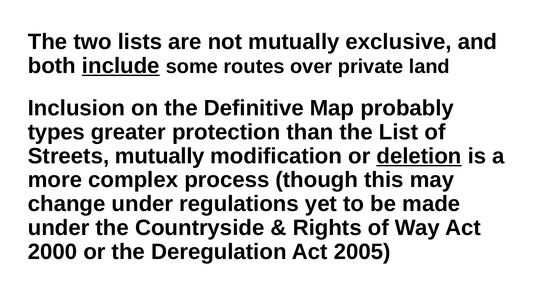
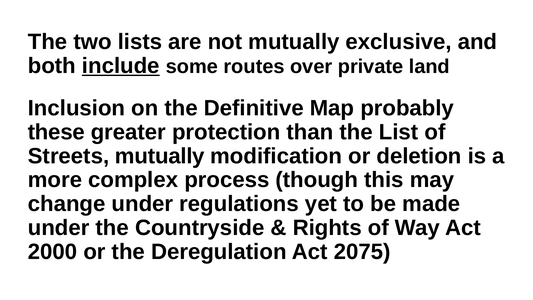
types: types -> these (56, 132)
deletion underline: present -> none (419, 156)
2005: 2005 -> 2075 (362, 252)
